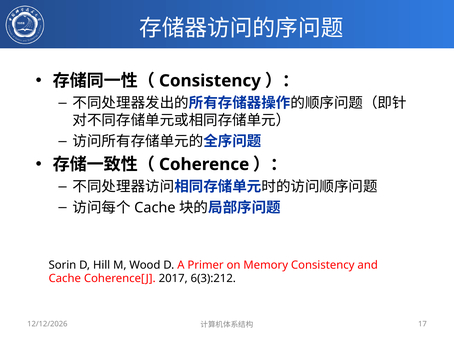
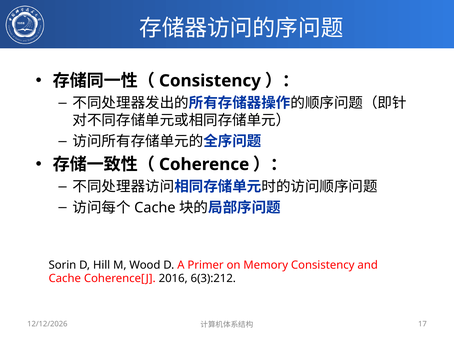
2017: 2017 -> 2016 (173, 279)
